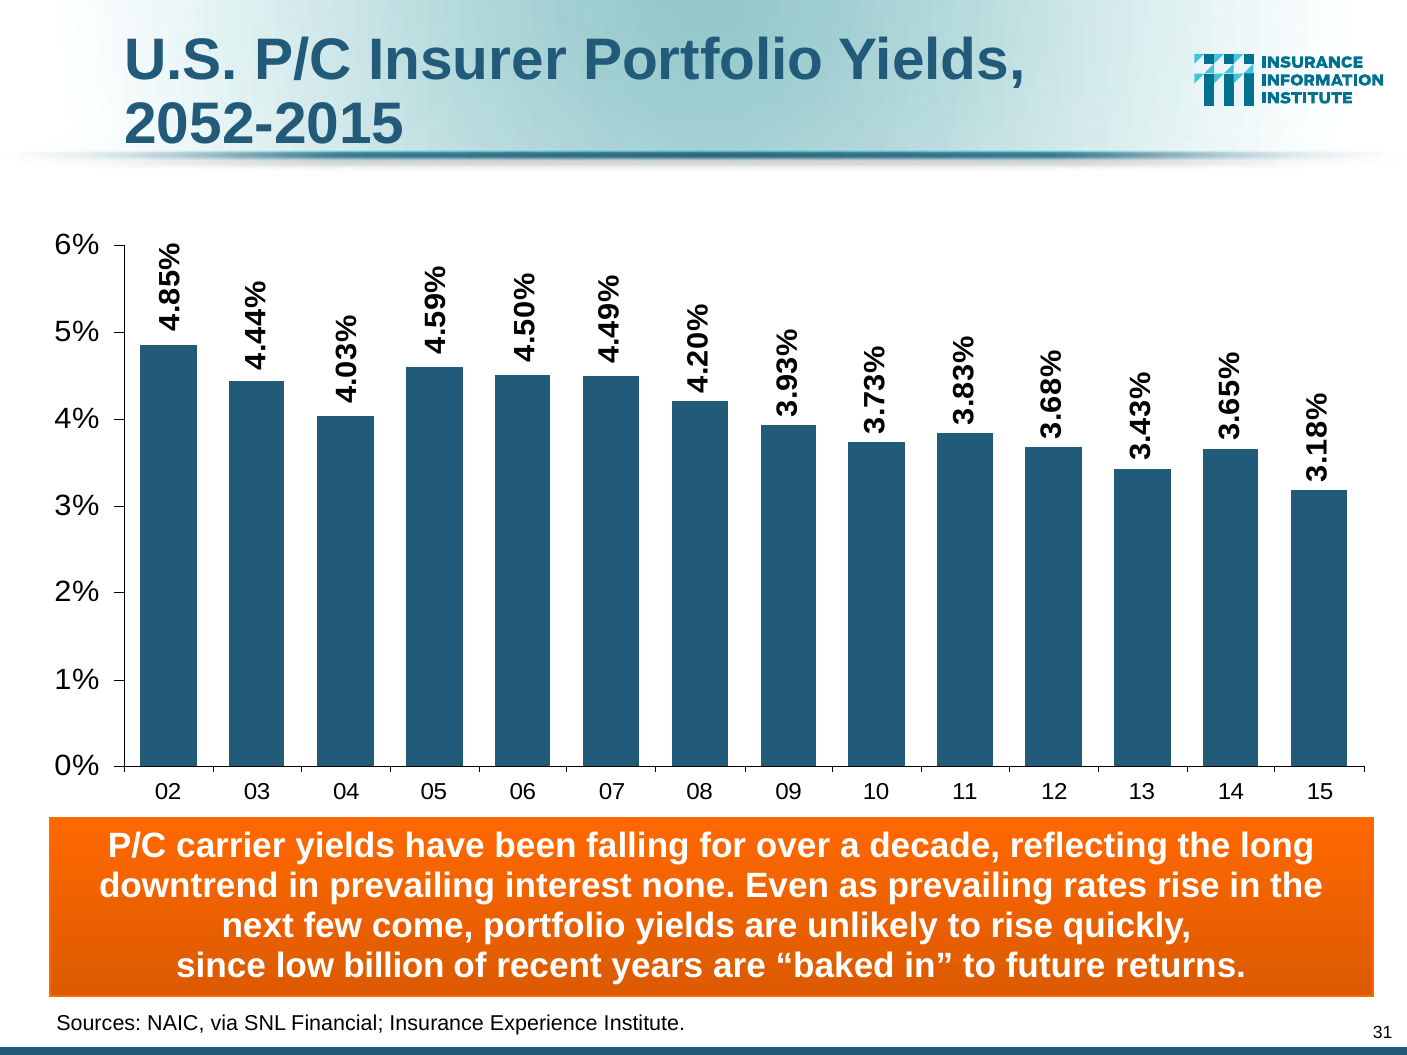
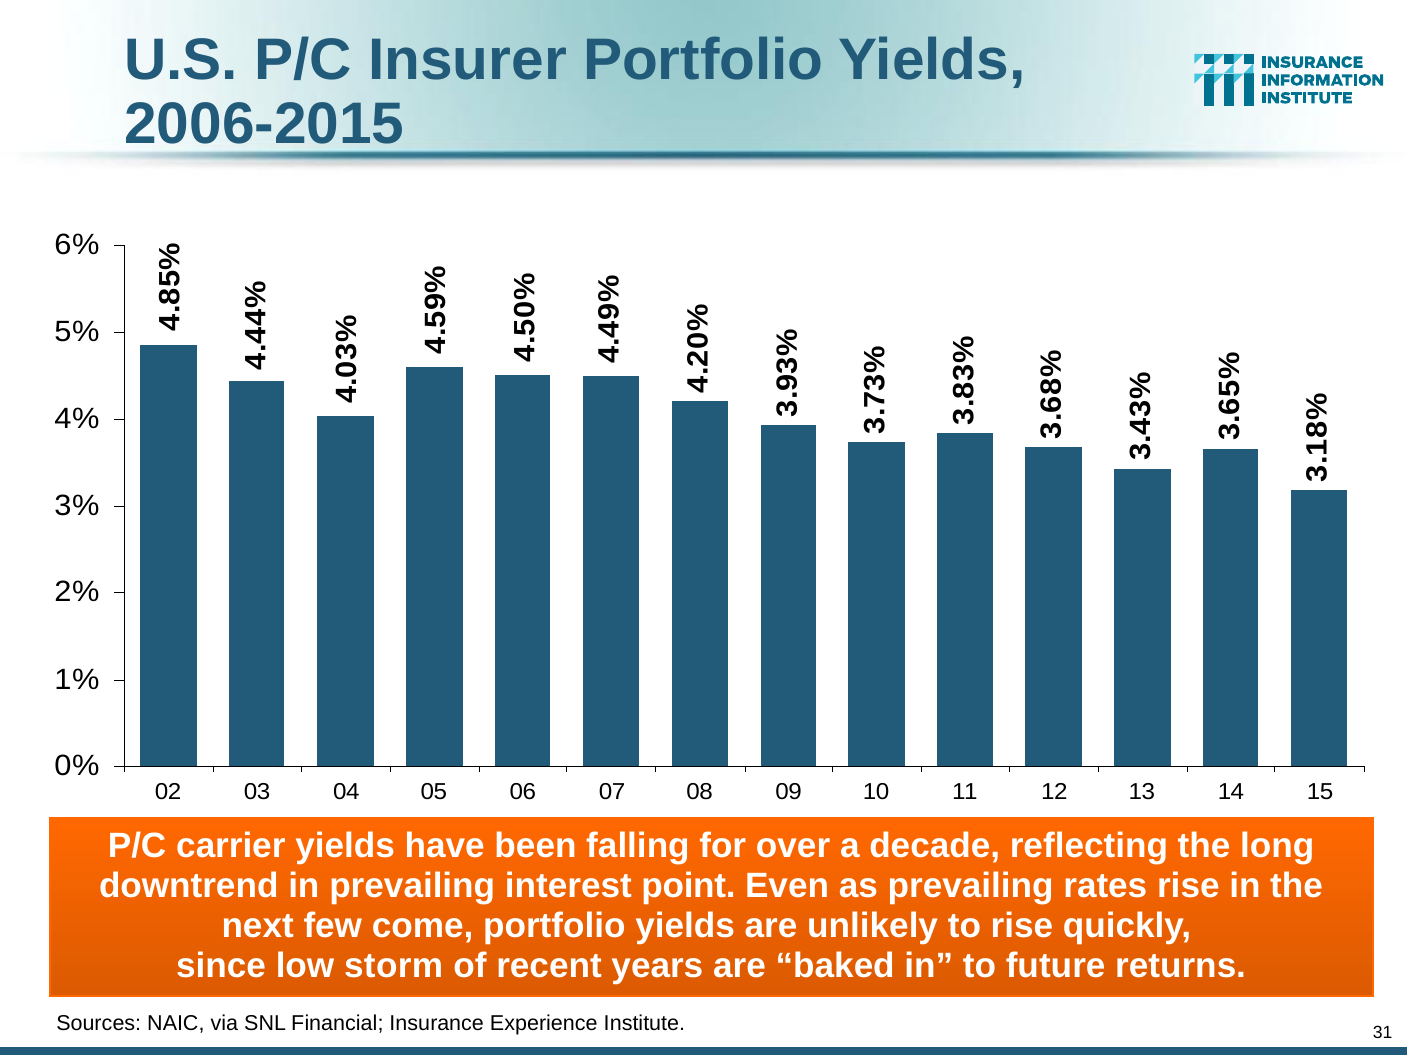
2052-2015: 2052-2015 -> 2006-2015 (264, 124)
none: none -> point (689, 886)
billion: billion -> storm (394, 967)
